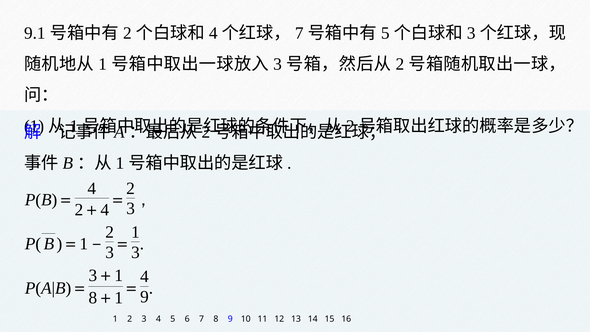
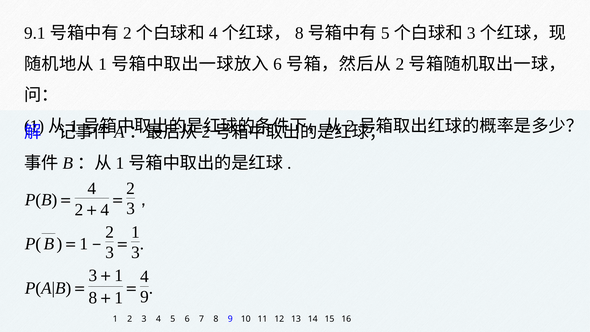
7: 7 -> 8 (299, 33)
3: 3 -> 6 (278, 64)
